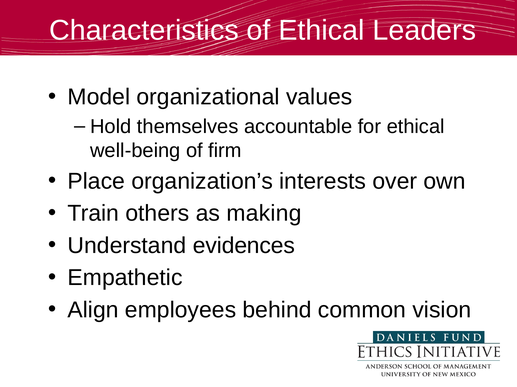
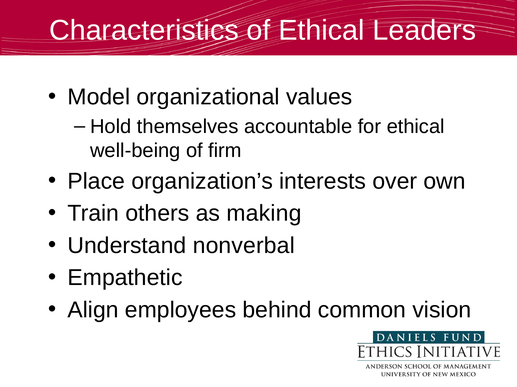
evidences: evidences -> nonverbal (244, 246)
